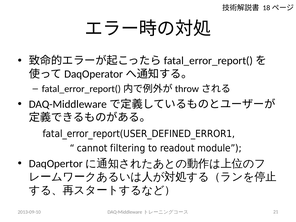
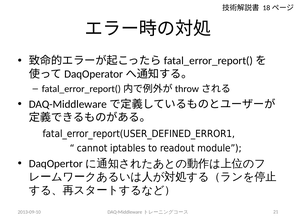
filtering: filtering -> iptables (128, 148)
